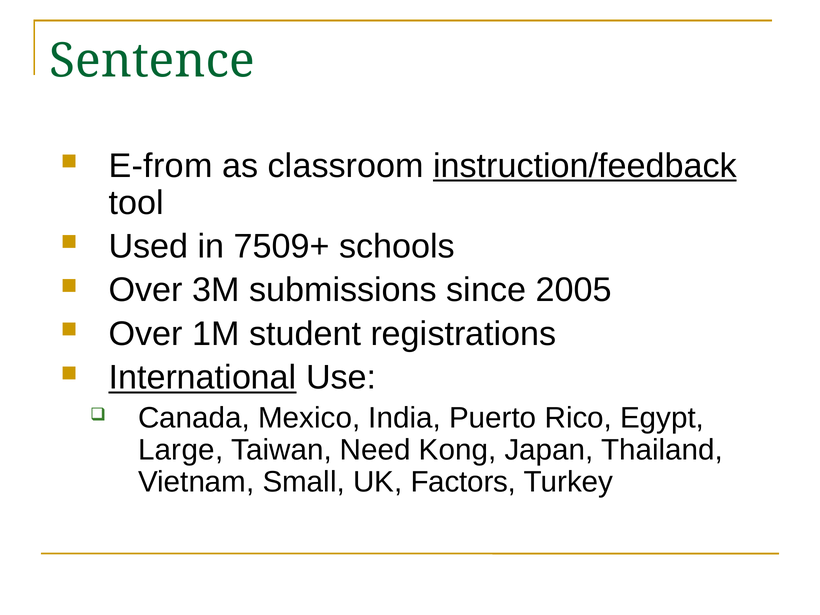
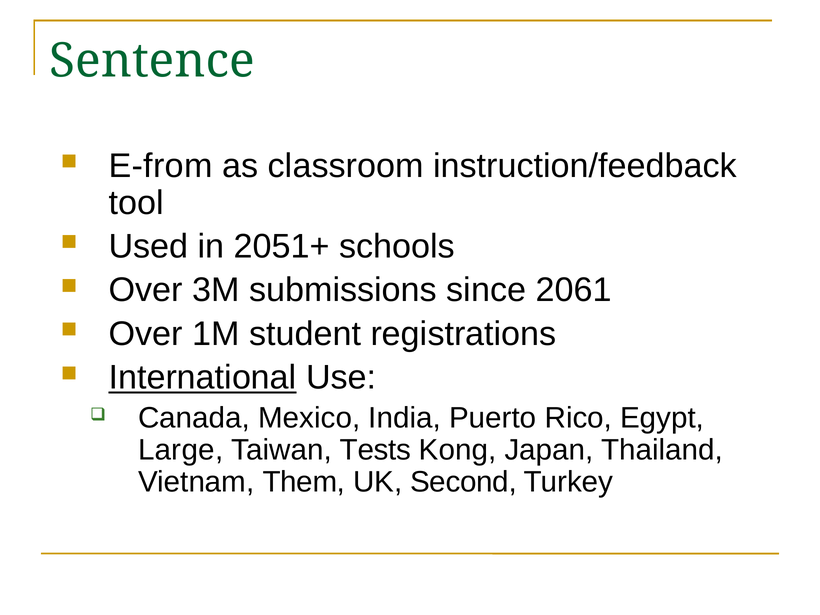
instruction/feedback underline: present -> none (585, 166)
7509+: 7509+ -> 2051+ (282, 246)
2005: 2005 -> 2061 (574, 290)
Need: Need -> Tests (375, 450)
Small: Small -> Them (304, 482)
Factors: Factors -> Second (463, 482)
